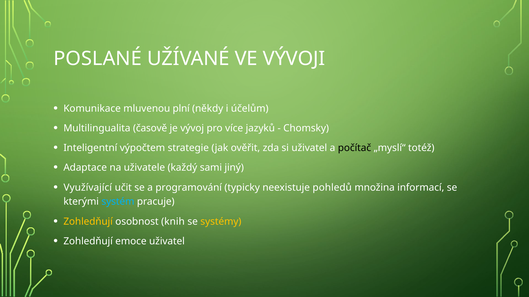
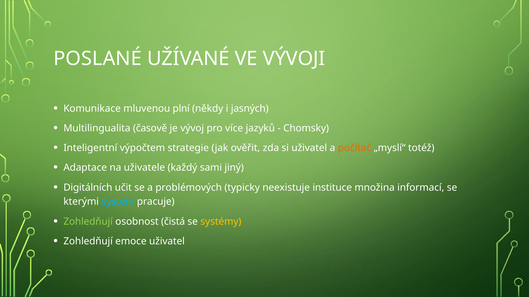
účelům: účelům -> jasných (250, 109)
počítač colour: black -> orange (354, 148)
Využívající: Využívající -> Digitálních (88, 188)
programování: programování -> problémových (189, 188)
pohledů: pohledů -> instituce (332, 188)
Zohledňují colour: yellow -> light green (88, 222)
knih: knih -> čistá (173, 222)
